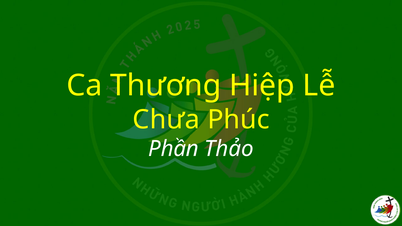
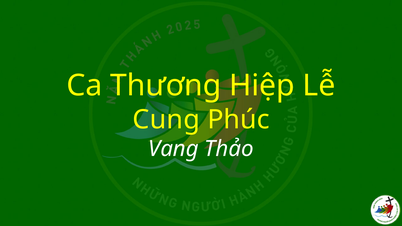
Chưa: Chưa -> Cung (166, 120)
Phần: Phần -> Vang (173, 149)
